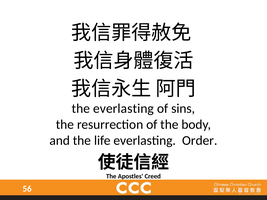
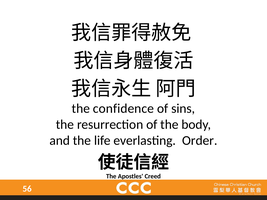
the everlasting: everlasting -> confidence (123, 109)
